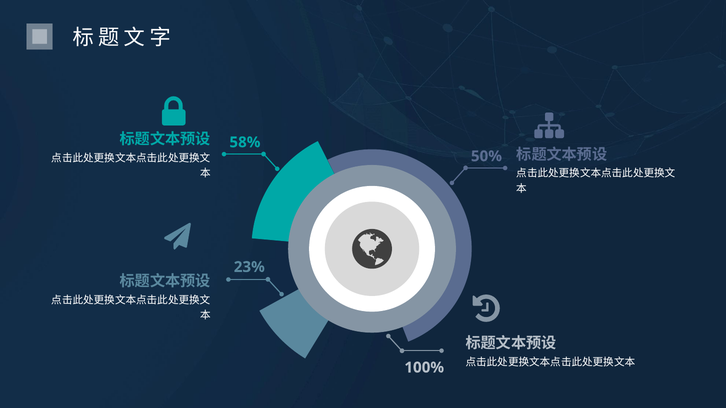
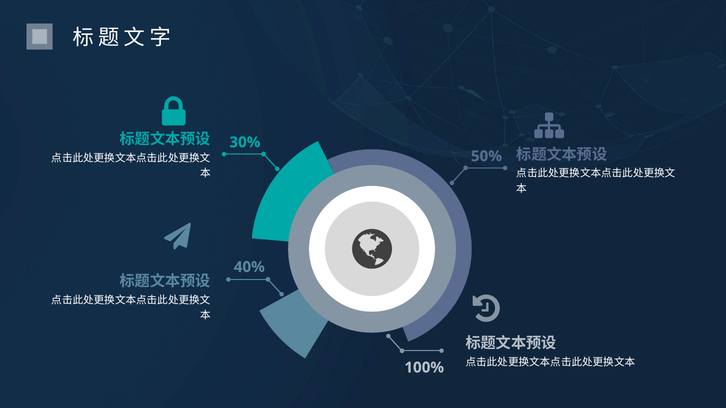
58%: 58% -> 30% (245, 142)
23%: 23% -> 40% (249, 267)
